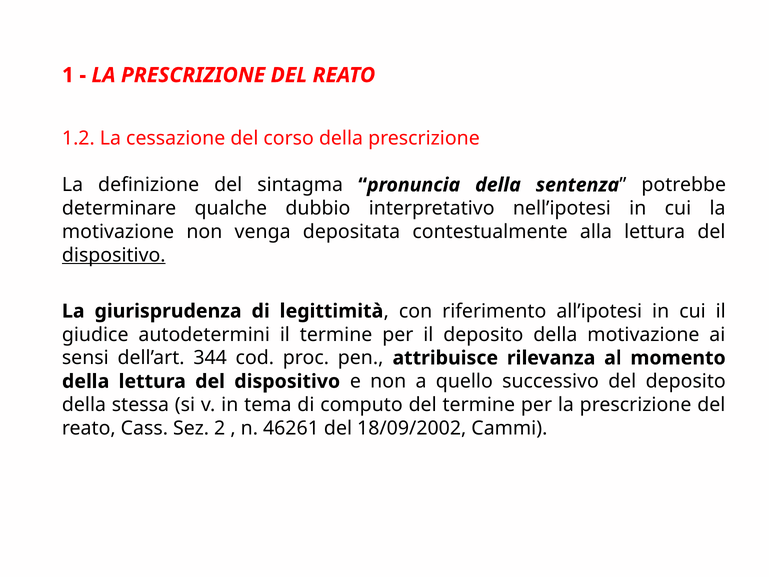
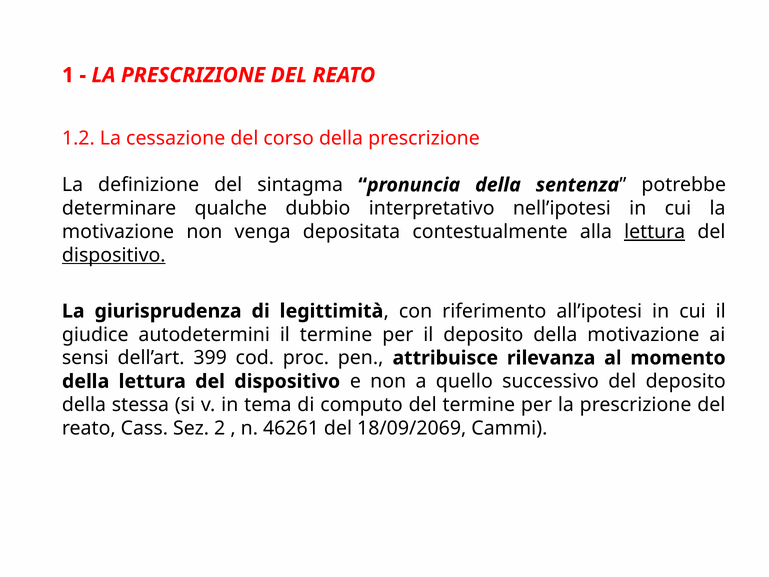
lettura underline: none -> present (655, 232)
344: 344 -> 399 (210, 358)
18/09/2002: 18/09/2002 -> 18/09/2069 (412, 428)
